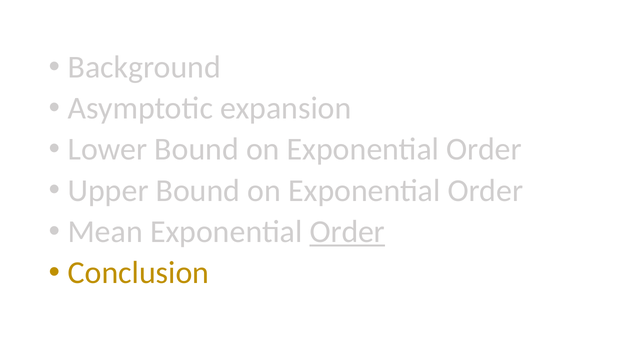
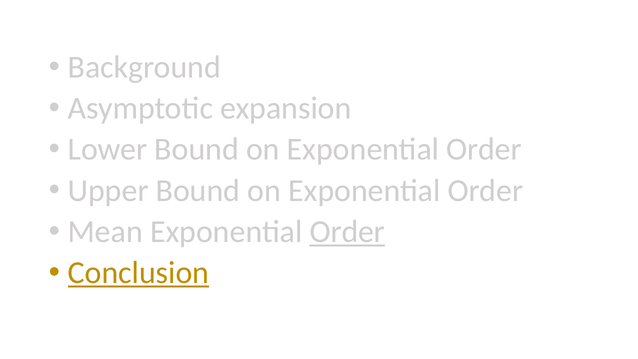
Conclusion underline: none -> present (138, 273)
